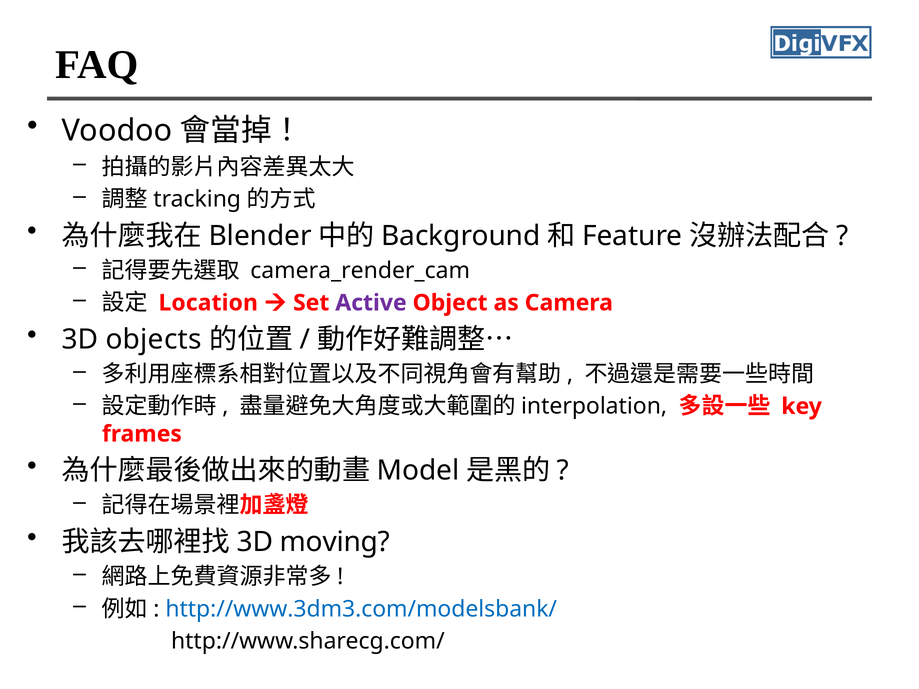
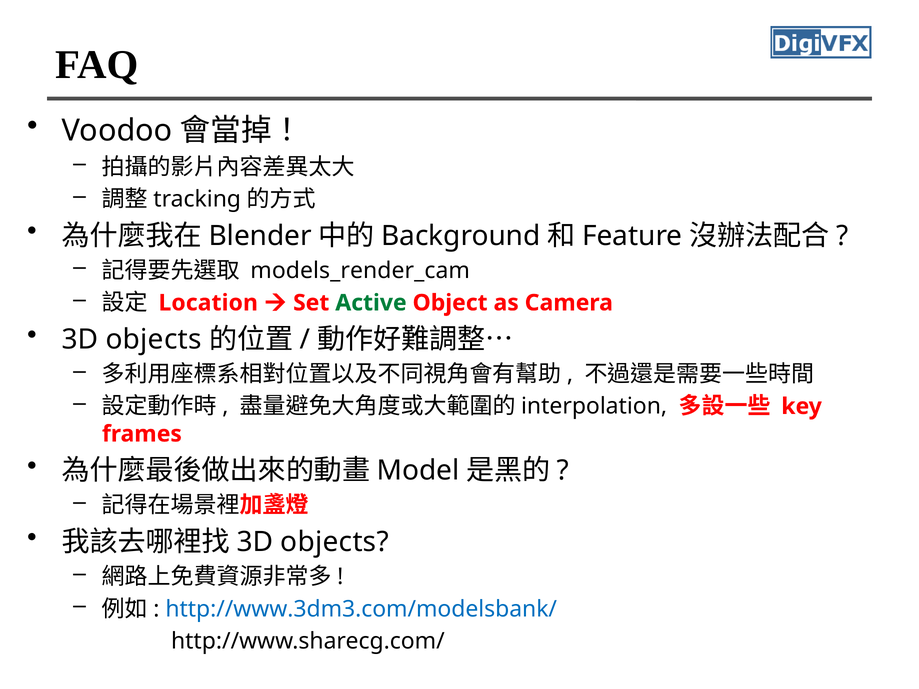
camera_render_cam: camera_render_cam -> models_render_cam (360, 271)
Active colour: purple -> green (371, 303)
moving: moving -> objects (335, 542)
